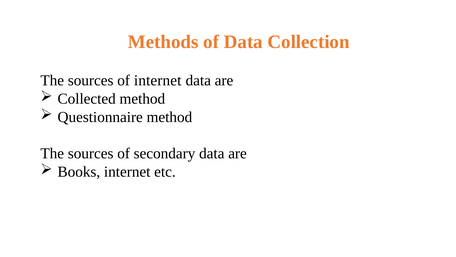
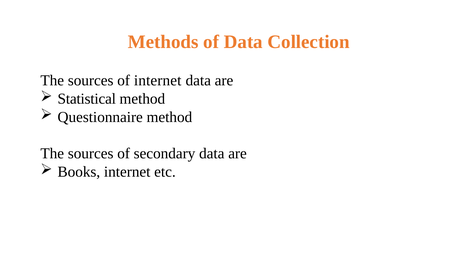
Collected: Collected -> Statistical (87, 99)
